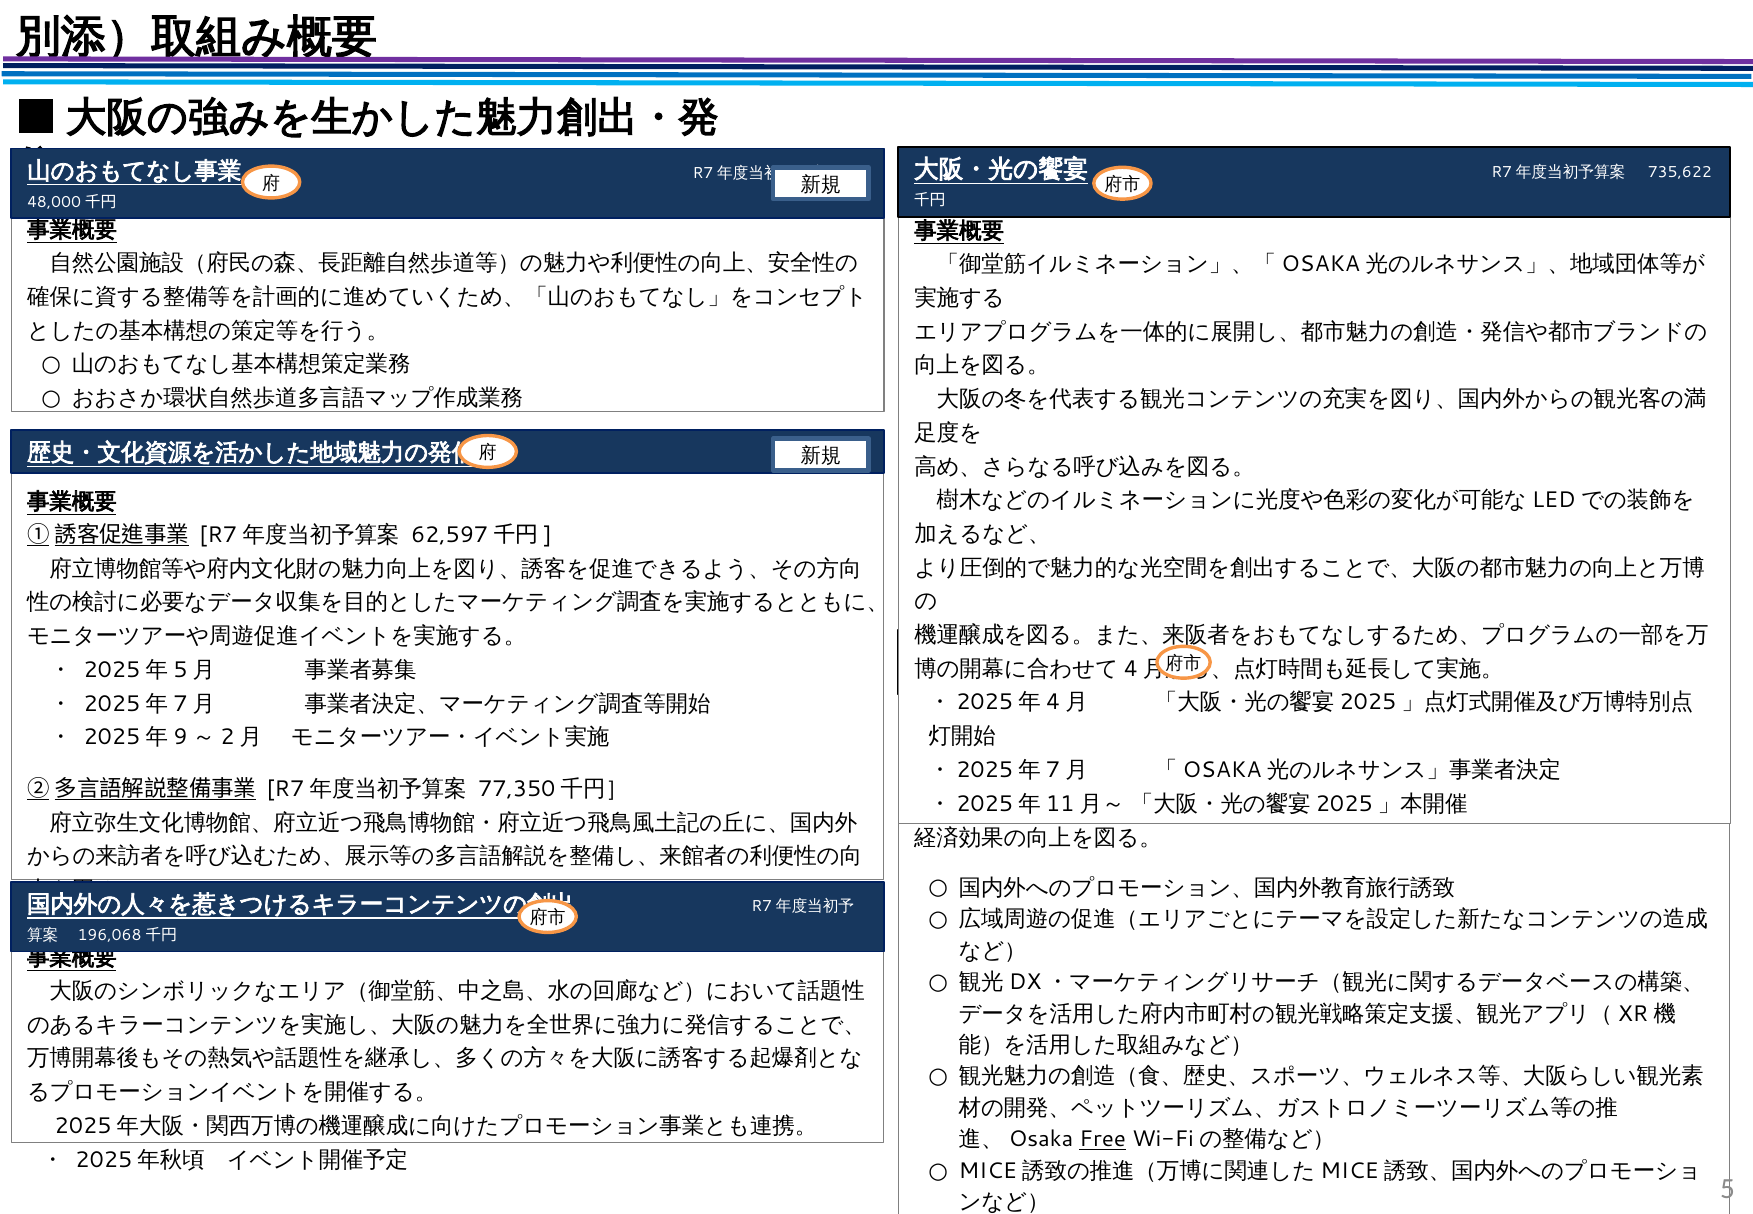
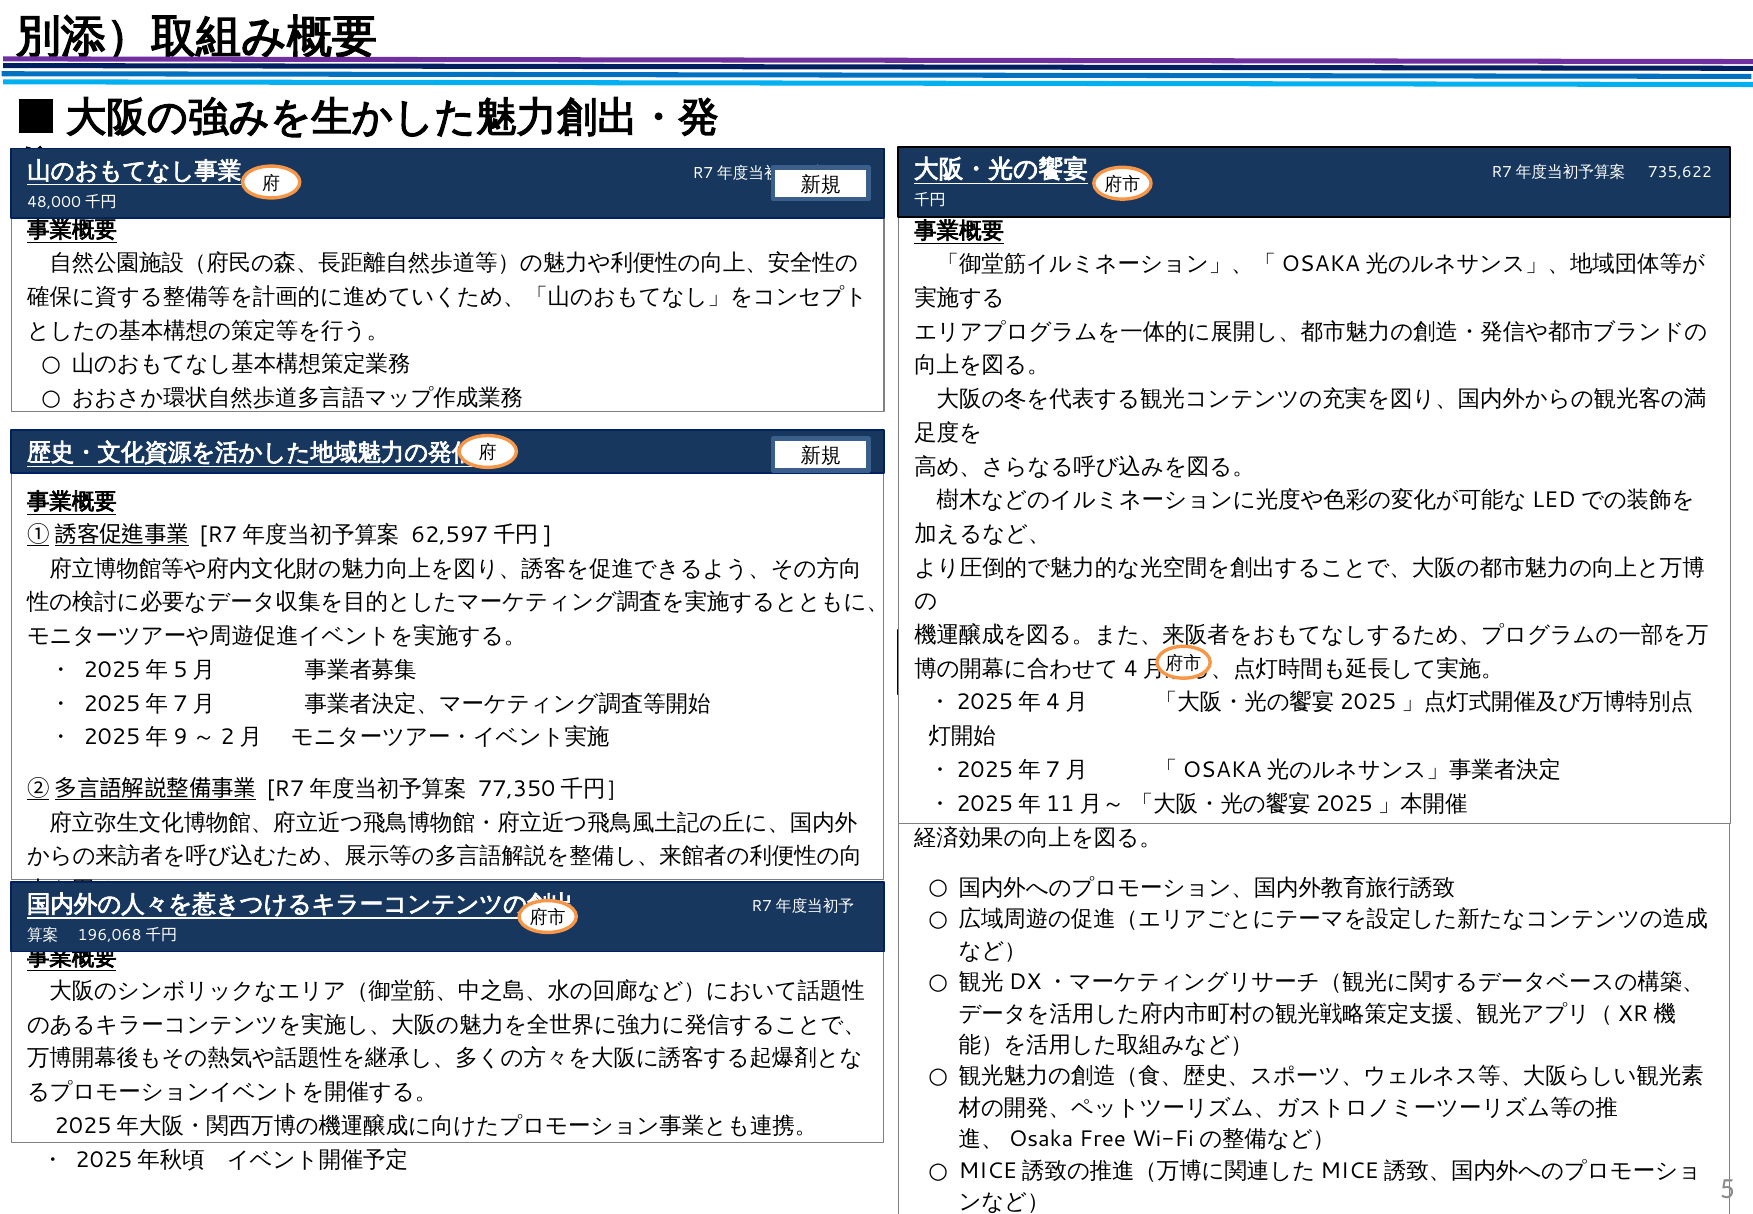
Free underline: present -> none (1103, 1139)
